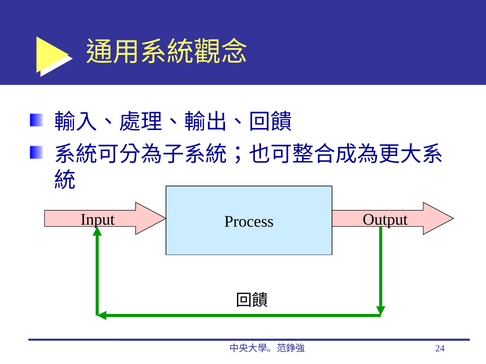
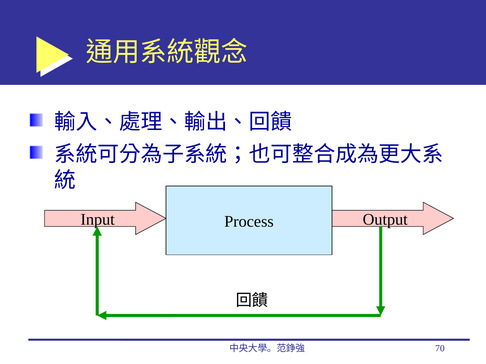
24: 24 -> 70 (440, 349)
